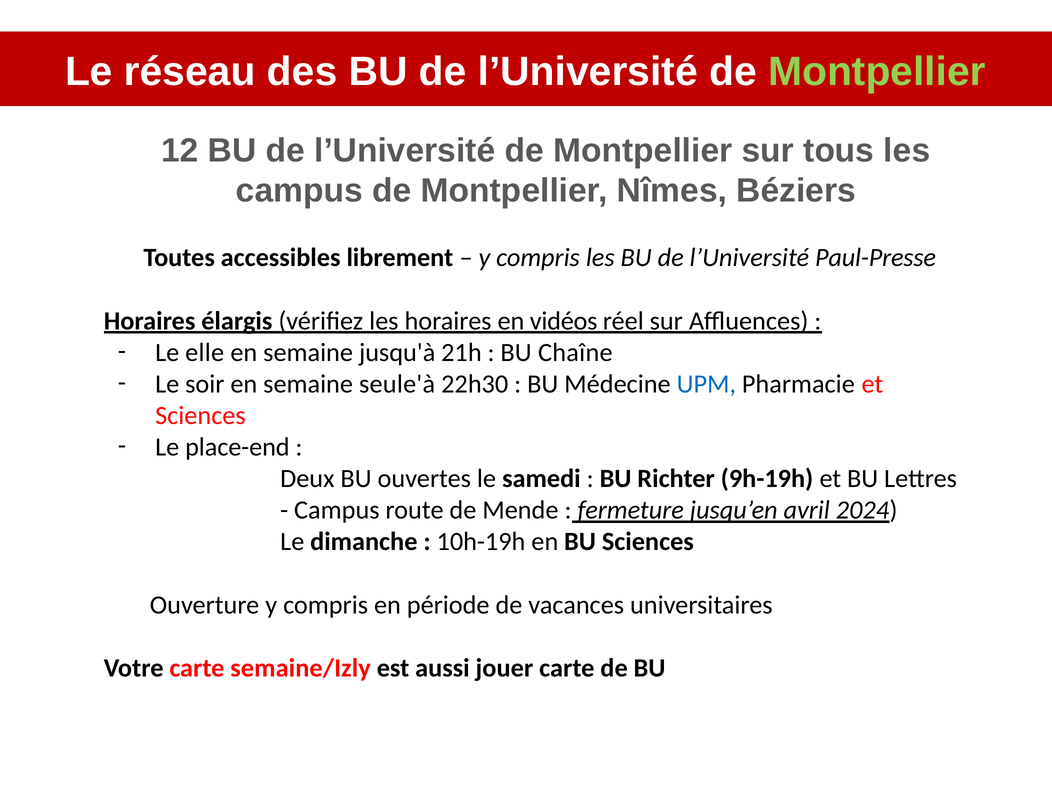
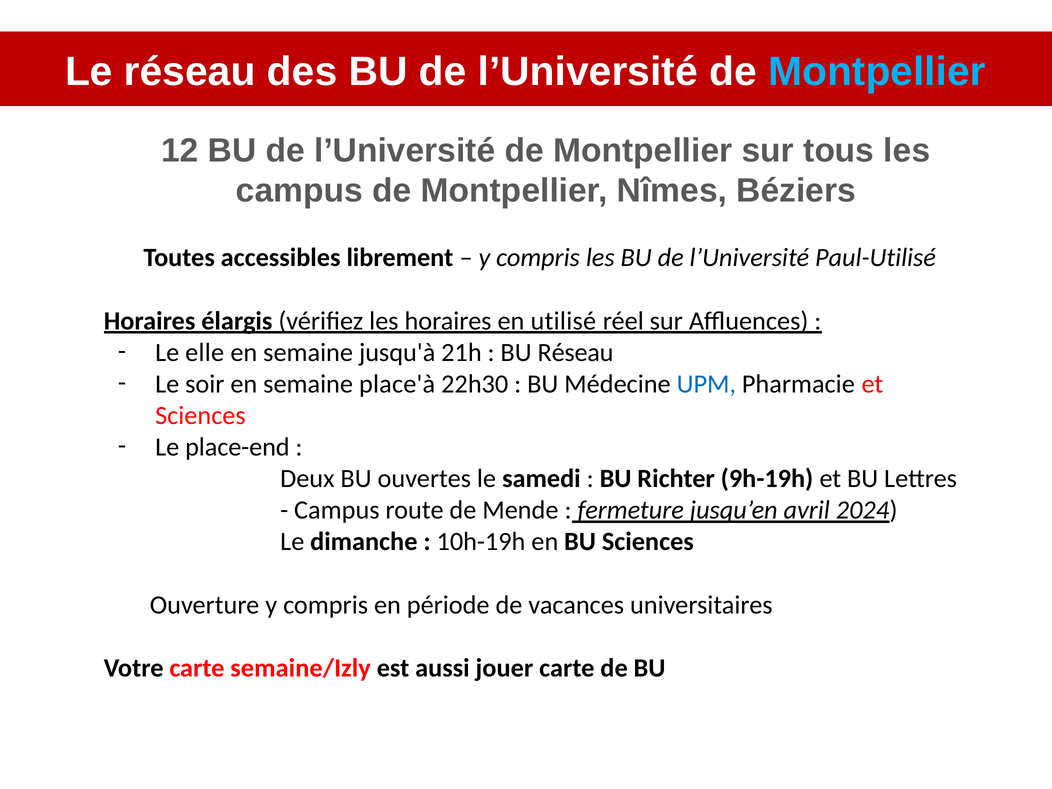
Montpellier colour: light green -> light blue (877, 72)
Paul-Presse: Paul-Presse -> Paul-Utilisé (875, 258)
vidéos: vidéos -> utilisé (563, 321)
BU Chaîne: Chaîne -> Réseau (576, 352)
seule'à: seule'à -> place'à (397, 384)
